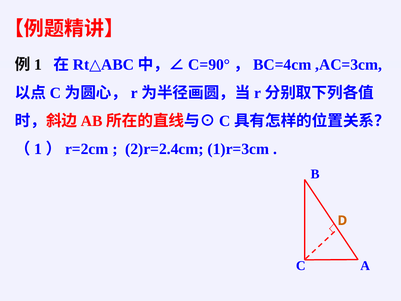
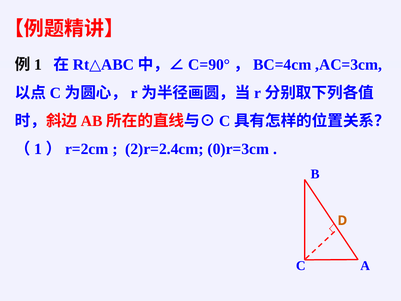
1)r=3cm: 1)r=3cm -> 0)r=3cm (238, 149)
